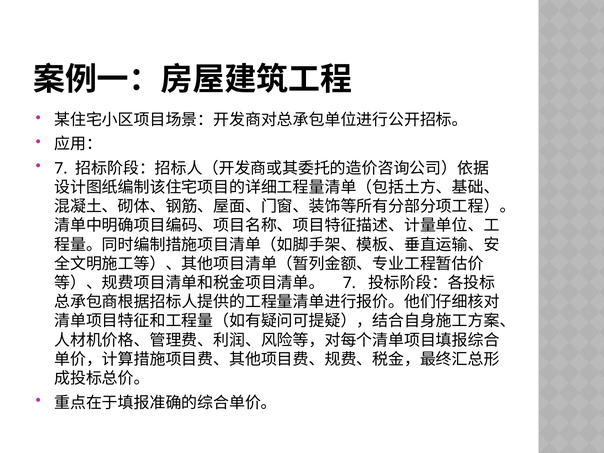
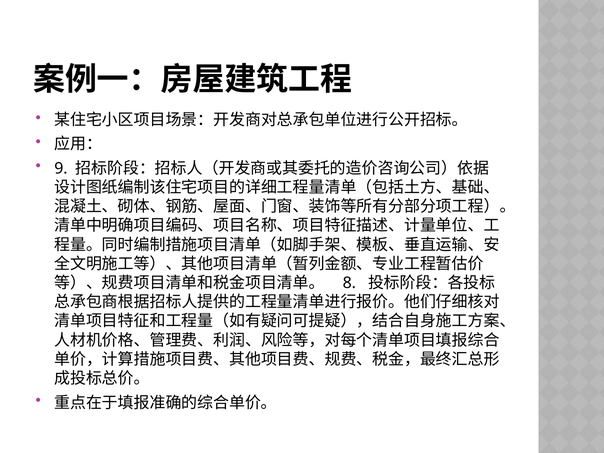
7: 7 -> 9 (61, 168)
7: 7 -> 8 (349, 283)
